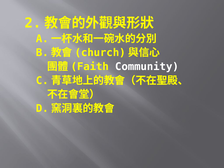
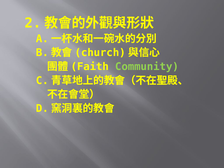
Community colour: white -> light green (147, 67)
